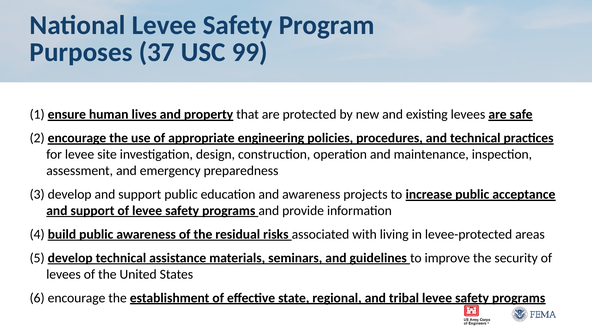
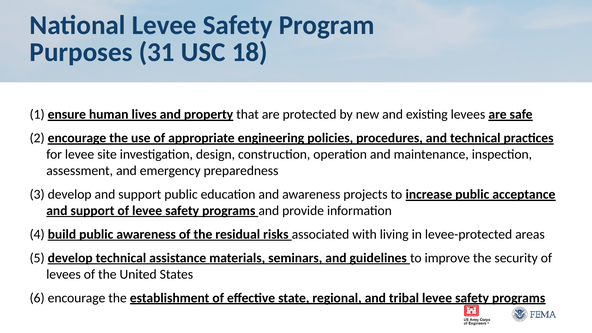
37: 37 -> 31 (157, 52)
99: 99 -> 18 (250, 52)
